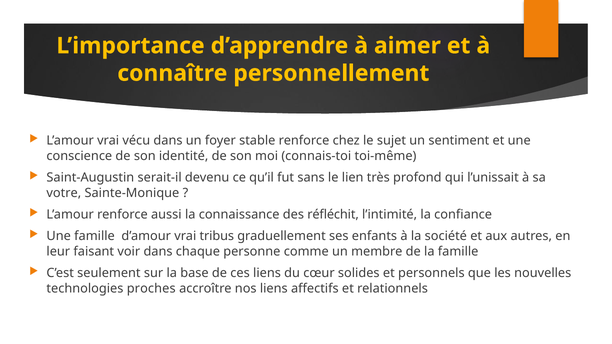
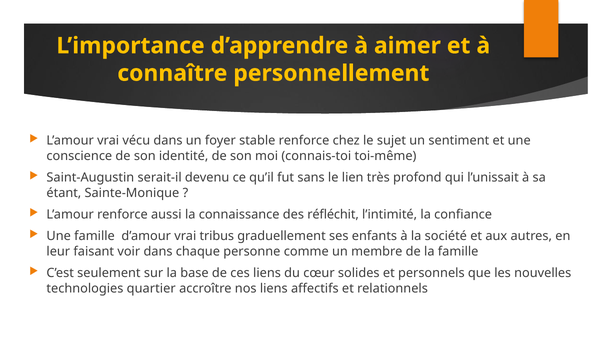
votre: votre -> étant (64, 193)
proches: proches -> quartier (151, 289)
